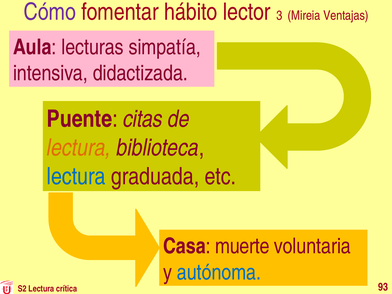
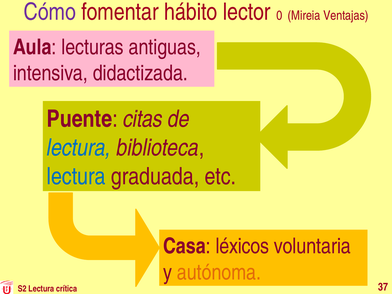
3: 3 -> 0 (279, 16)
simpatía: simpatía -> antiguas (165, 47)
lectura colour: orange -> blue (79, 148)
muerte: muerte -> léxicos (242, 246)
autónoma colour: blue -> orange (219, 272)
93: 93 -> 37 (383, 287)
